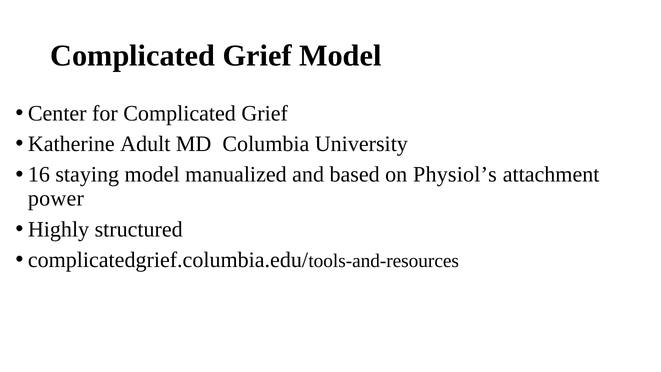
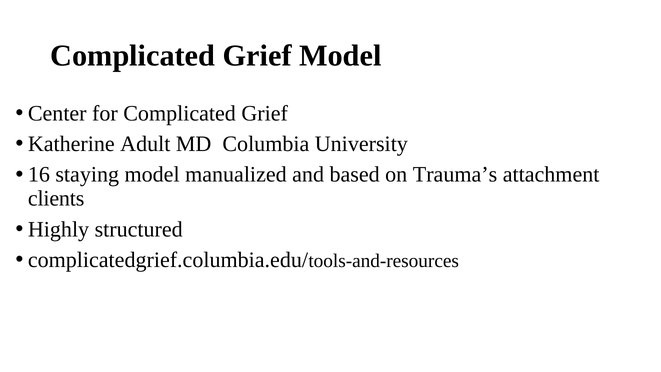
Physiol’s: Physiol’s -> Trauma’s (455, 175)
power: power -> clients (56, 198)
